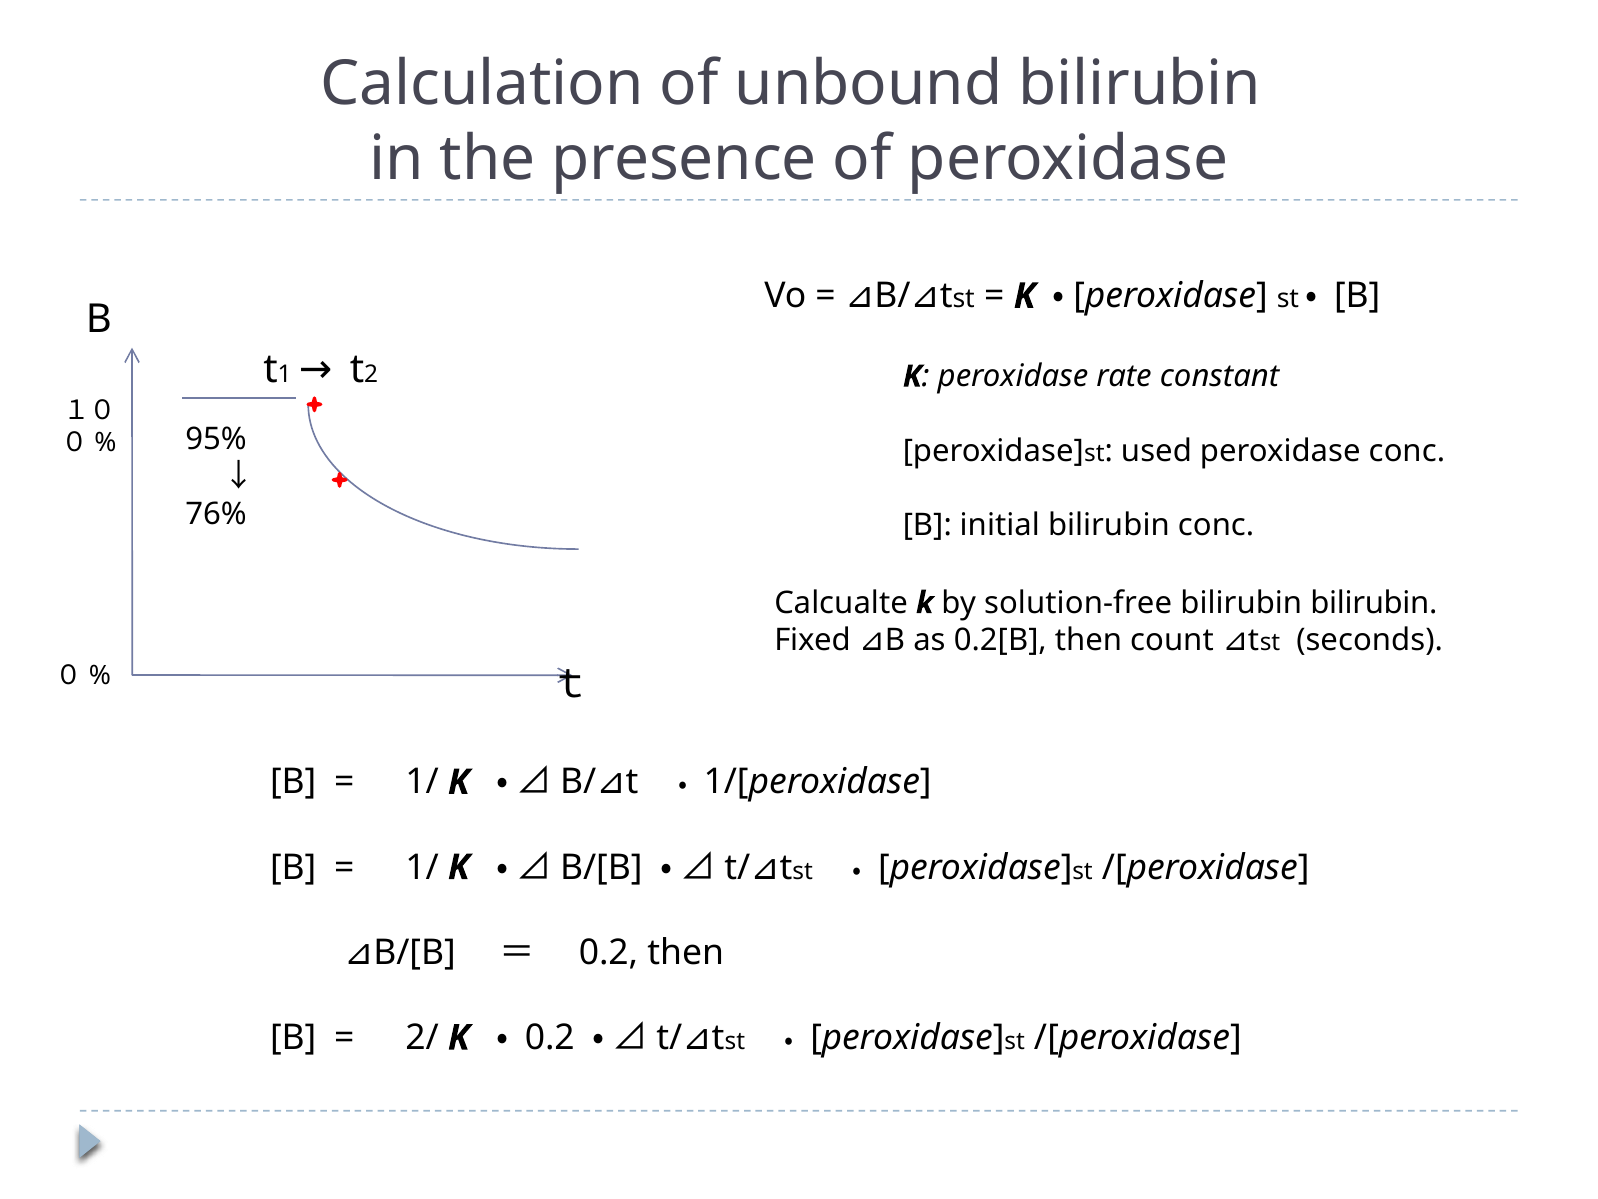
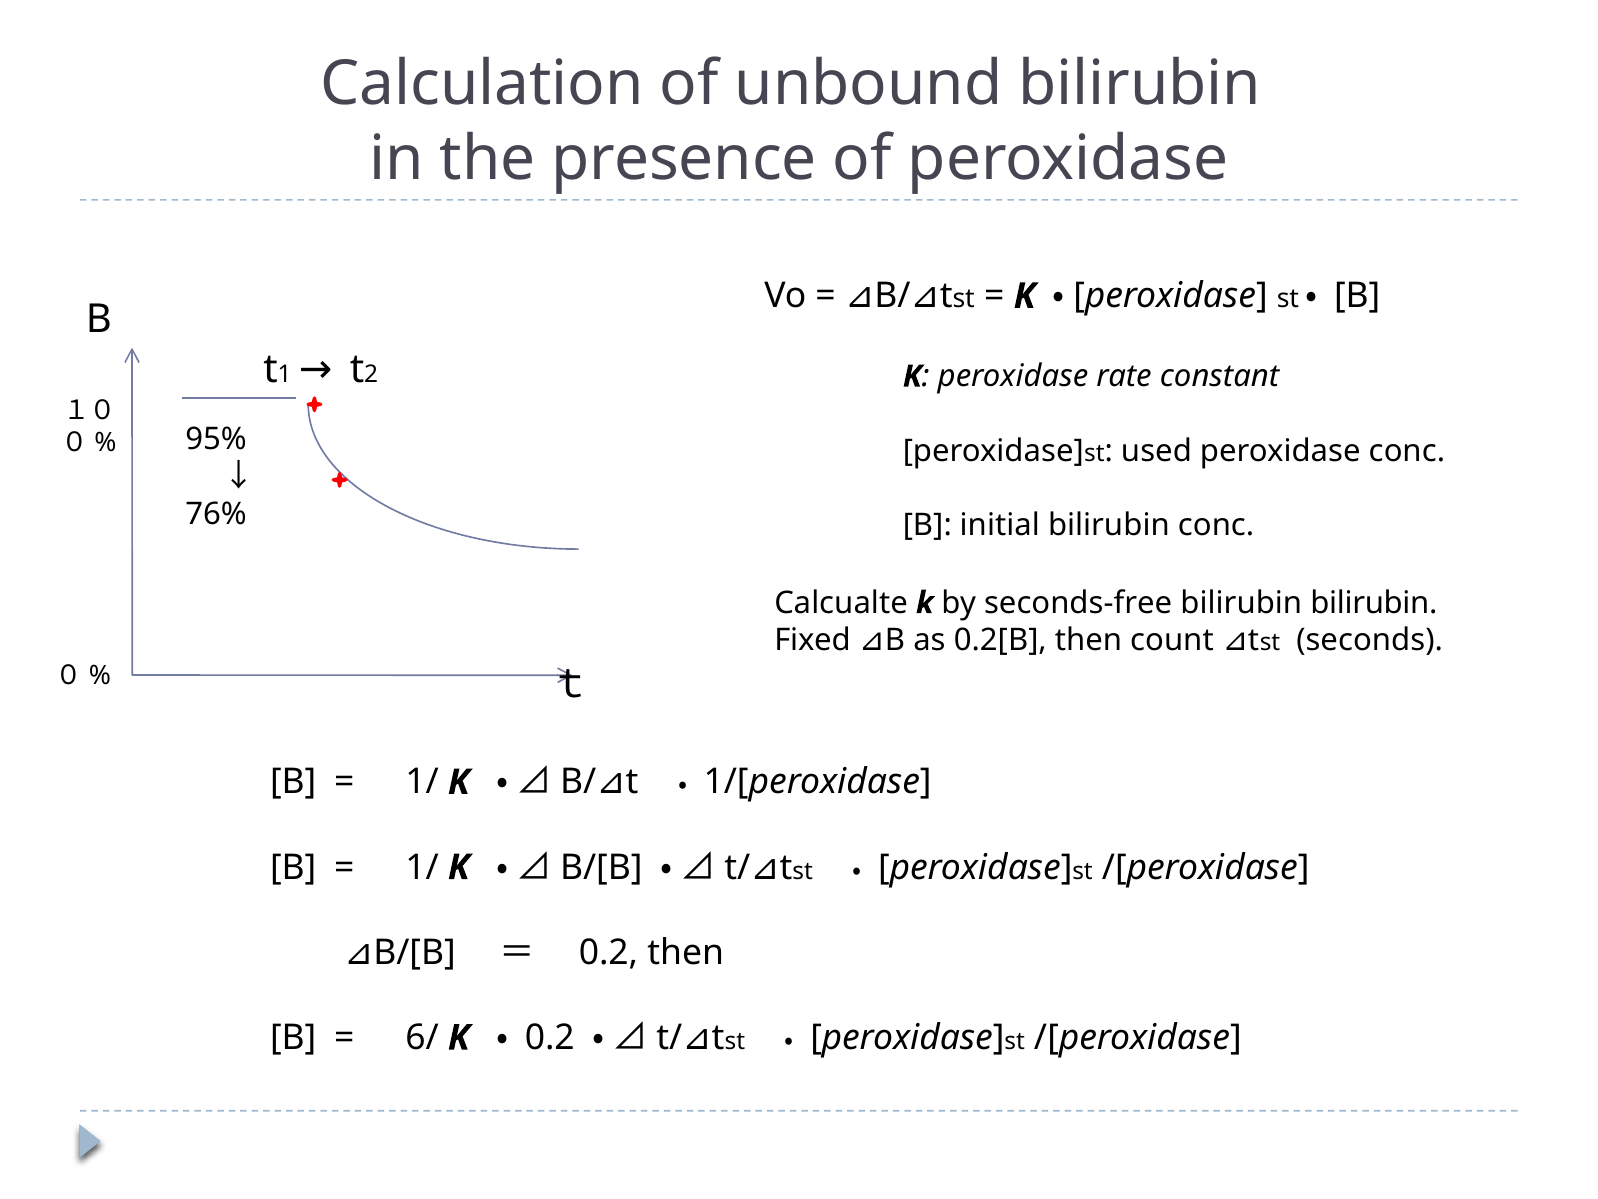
solution-free: solution-free -> seconds-free (1078, 603)
2/: 2/ -> 6/ (422, 1037)
